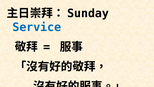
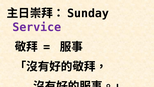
Service colour: blue -> purple (37, 27)
